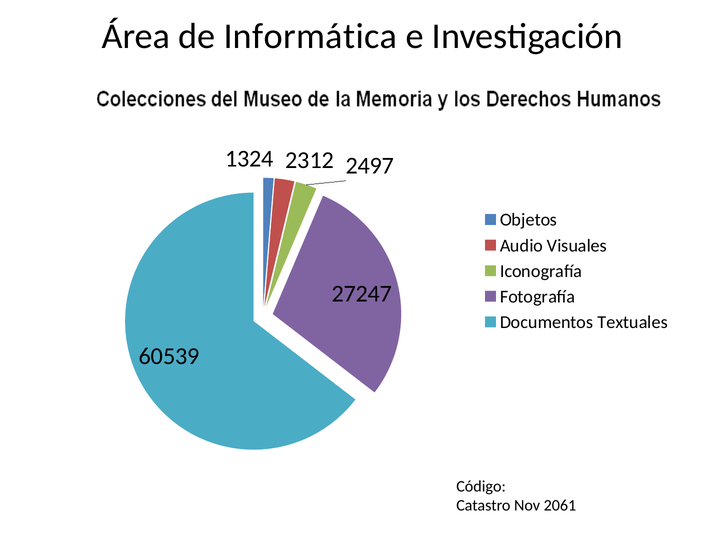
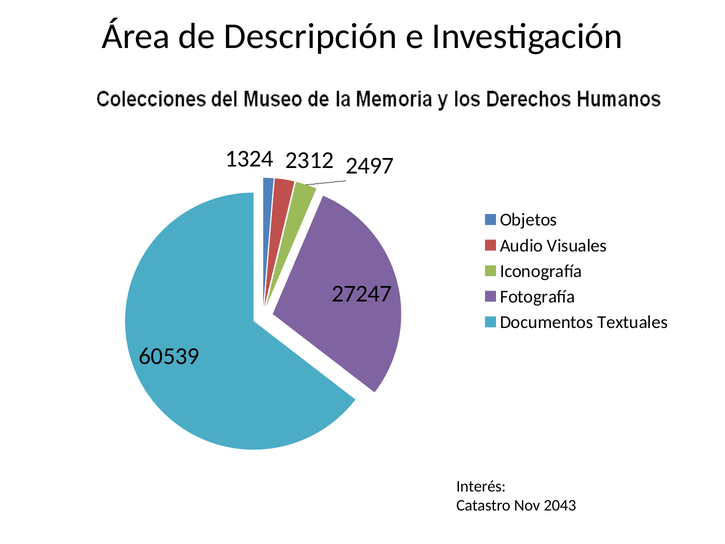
Informática: Informática -> Descripción (310, 37)
Código: Código -> Interés (481, 486)
2061: 2061 -> 2043 (560, 505)
